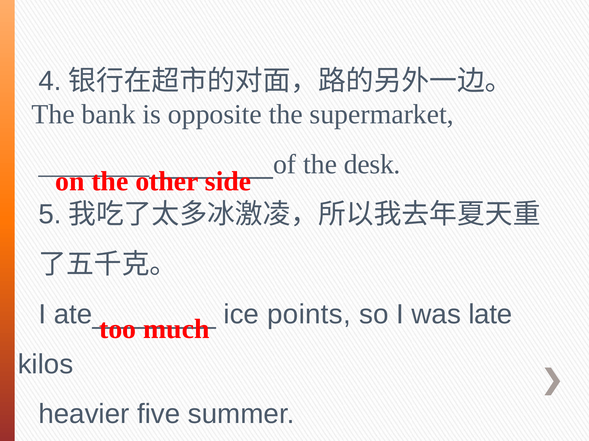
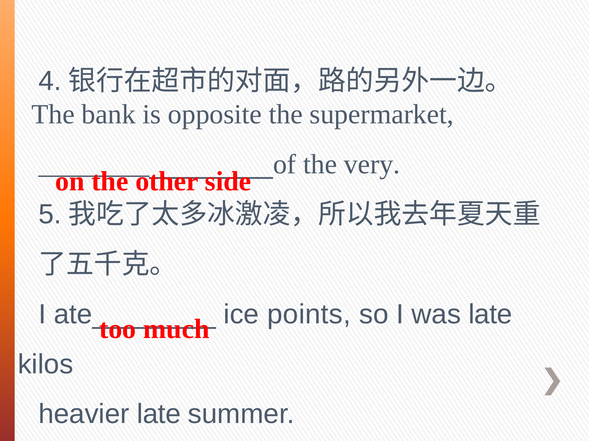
desk: desk -> very (372, 165)
heavier five: five -> late (159, 415)
